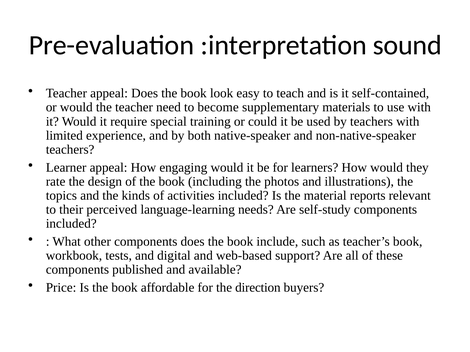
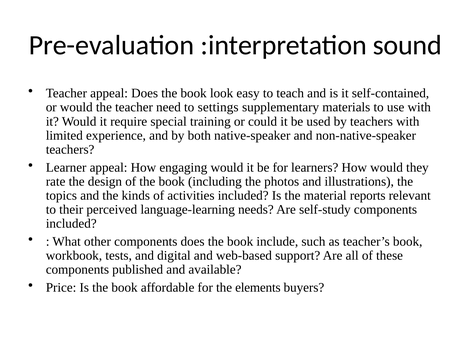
become: become -> settings (218, 107)
direction: direction -> elements (258, 288)
